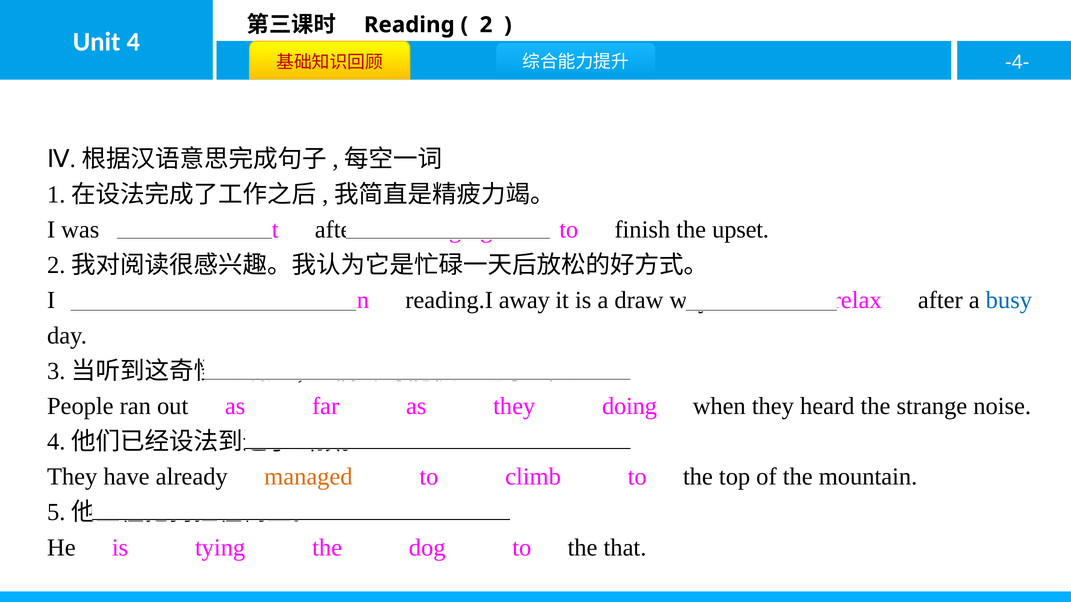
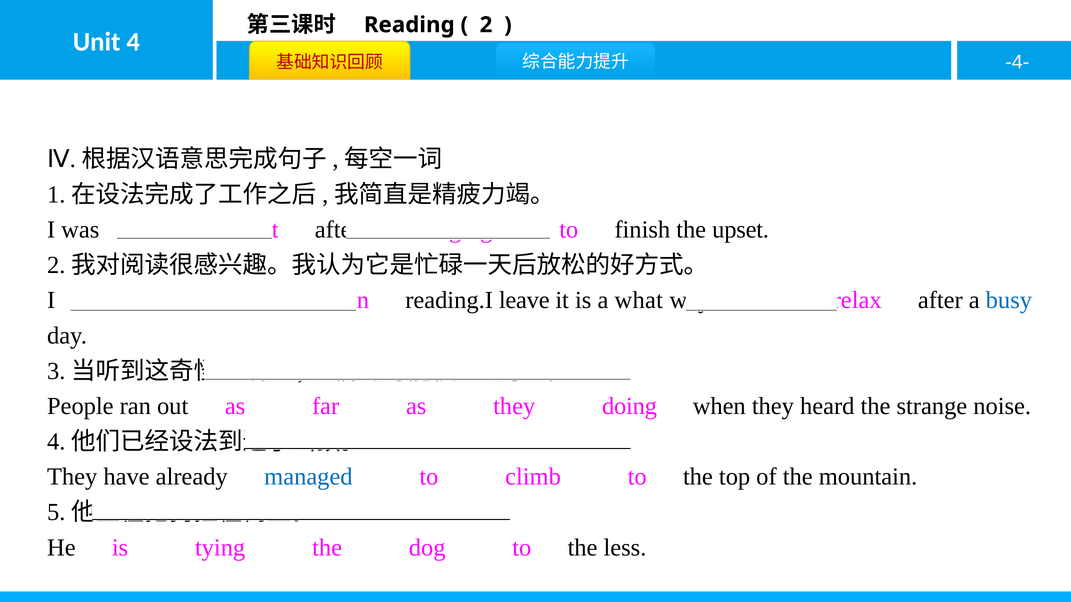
away: away -> leave (524, 301)
draw: draw -> what (639, 301)
managed colour: orange -> blue (308, 477)
that: that -> less (625, 548)
